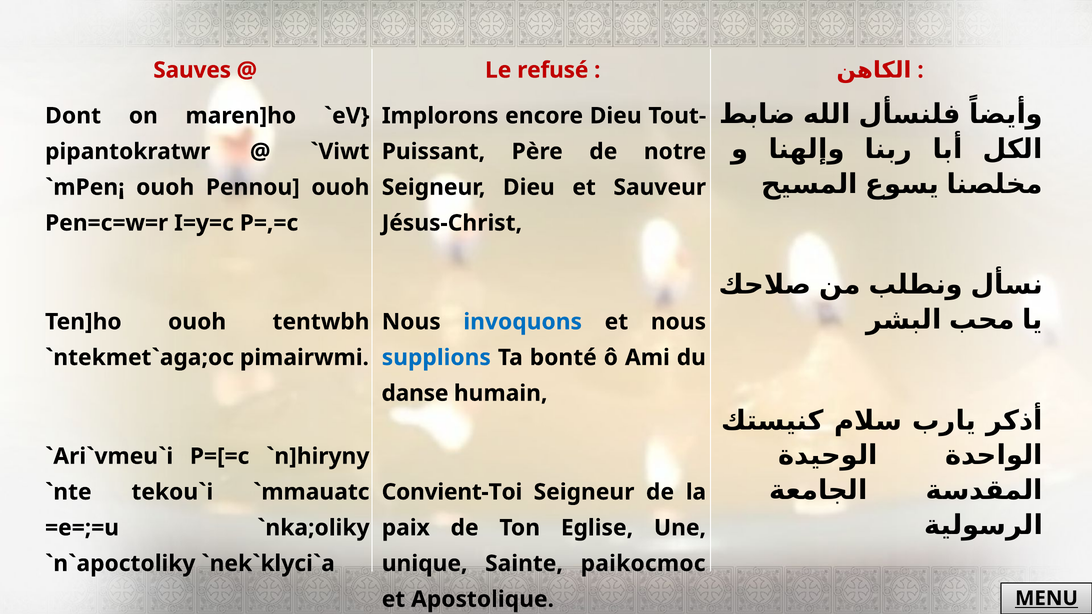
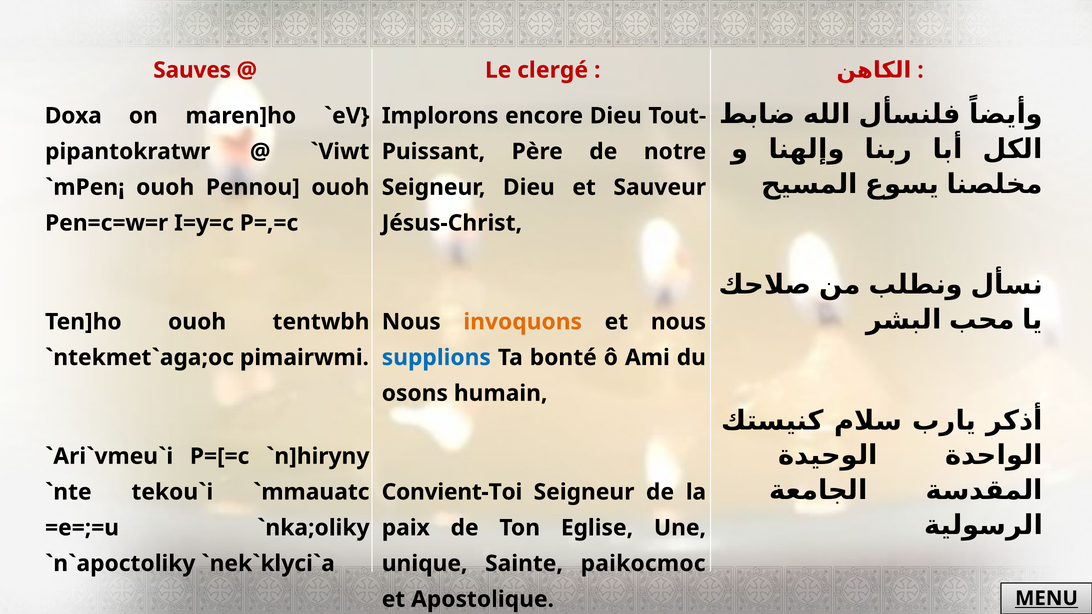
refusé: refusé -> clergé (553, 70)
Dont: Dont -> Doxa (73, 116)
invoquons colour: blue -> orange (523, 322)
danse: danse -> osons (415, 393)
